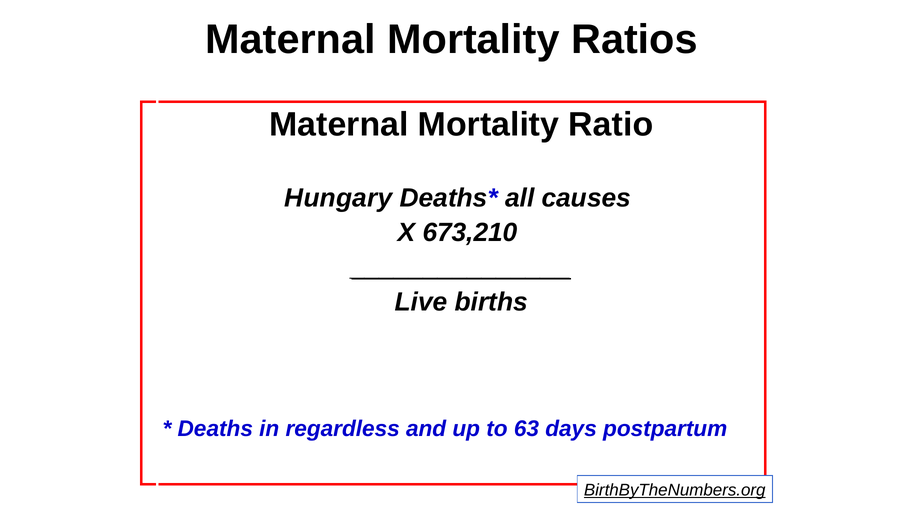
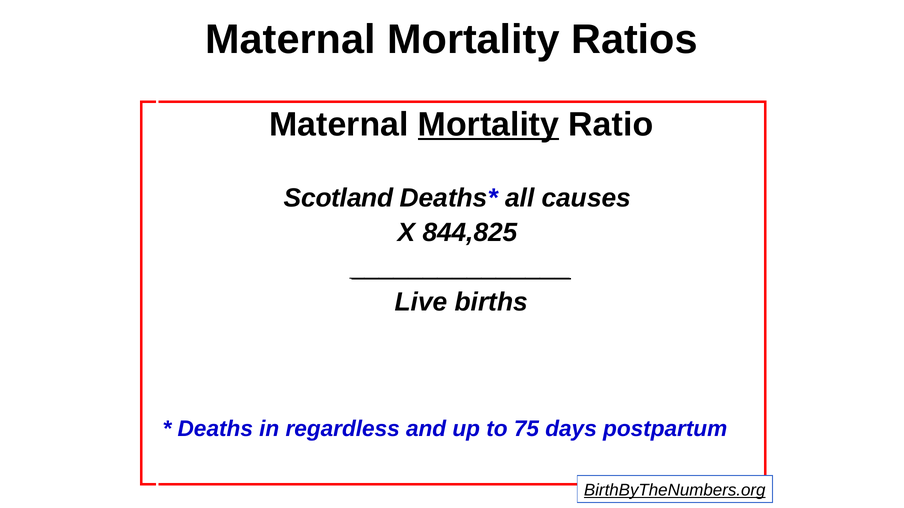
Mortality underline: none -> present (489, 125)
Hungary: Hungary -> Scotland (339, 198)
673,210: 673,210 -> 844,825 (470, 233)
63: 63 -> 75 (526, 429)
